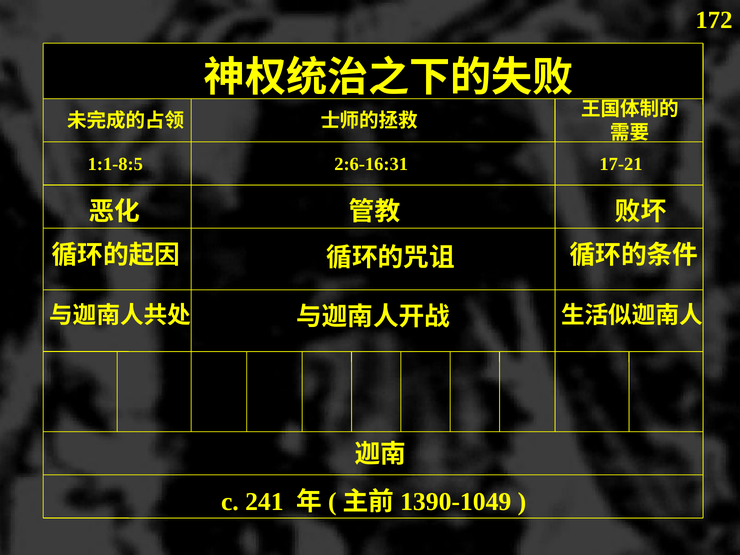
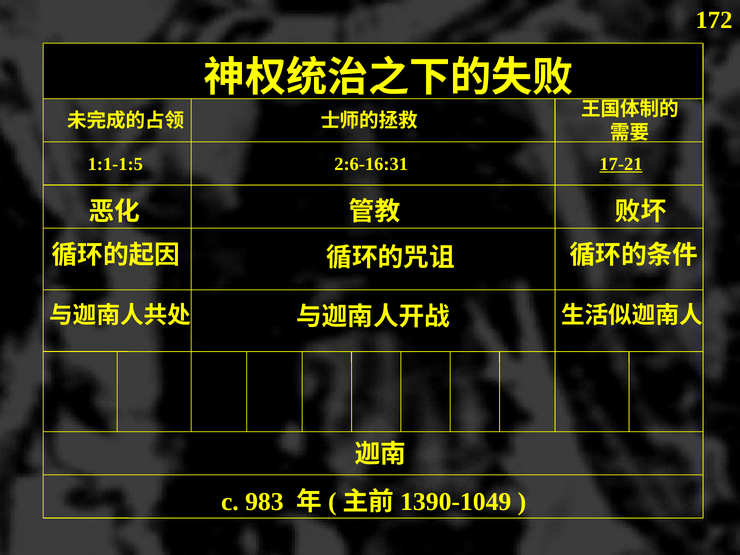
1:1-8:5: 1:1-8:5 -> 1:1-1:5 (115, 164)
17-21 underline: none -> present (621, 164)
241: 241 -> 983 (264, 502)
